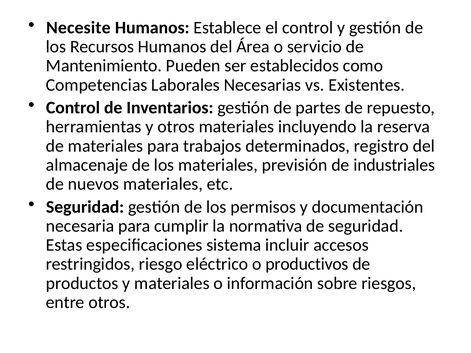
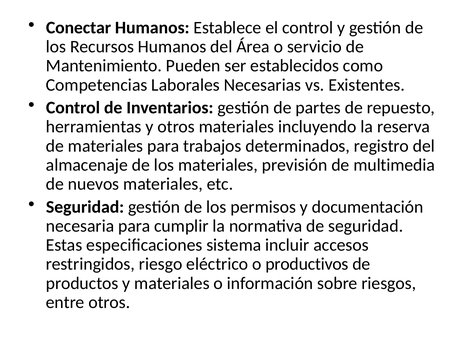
Necesite: Necesite -> Conectar (78, 28)
industriales: industriales -> multimedia (394, 165)
